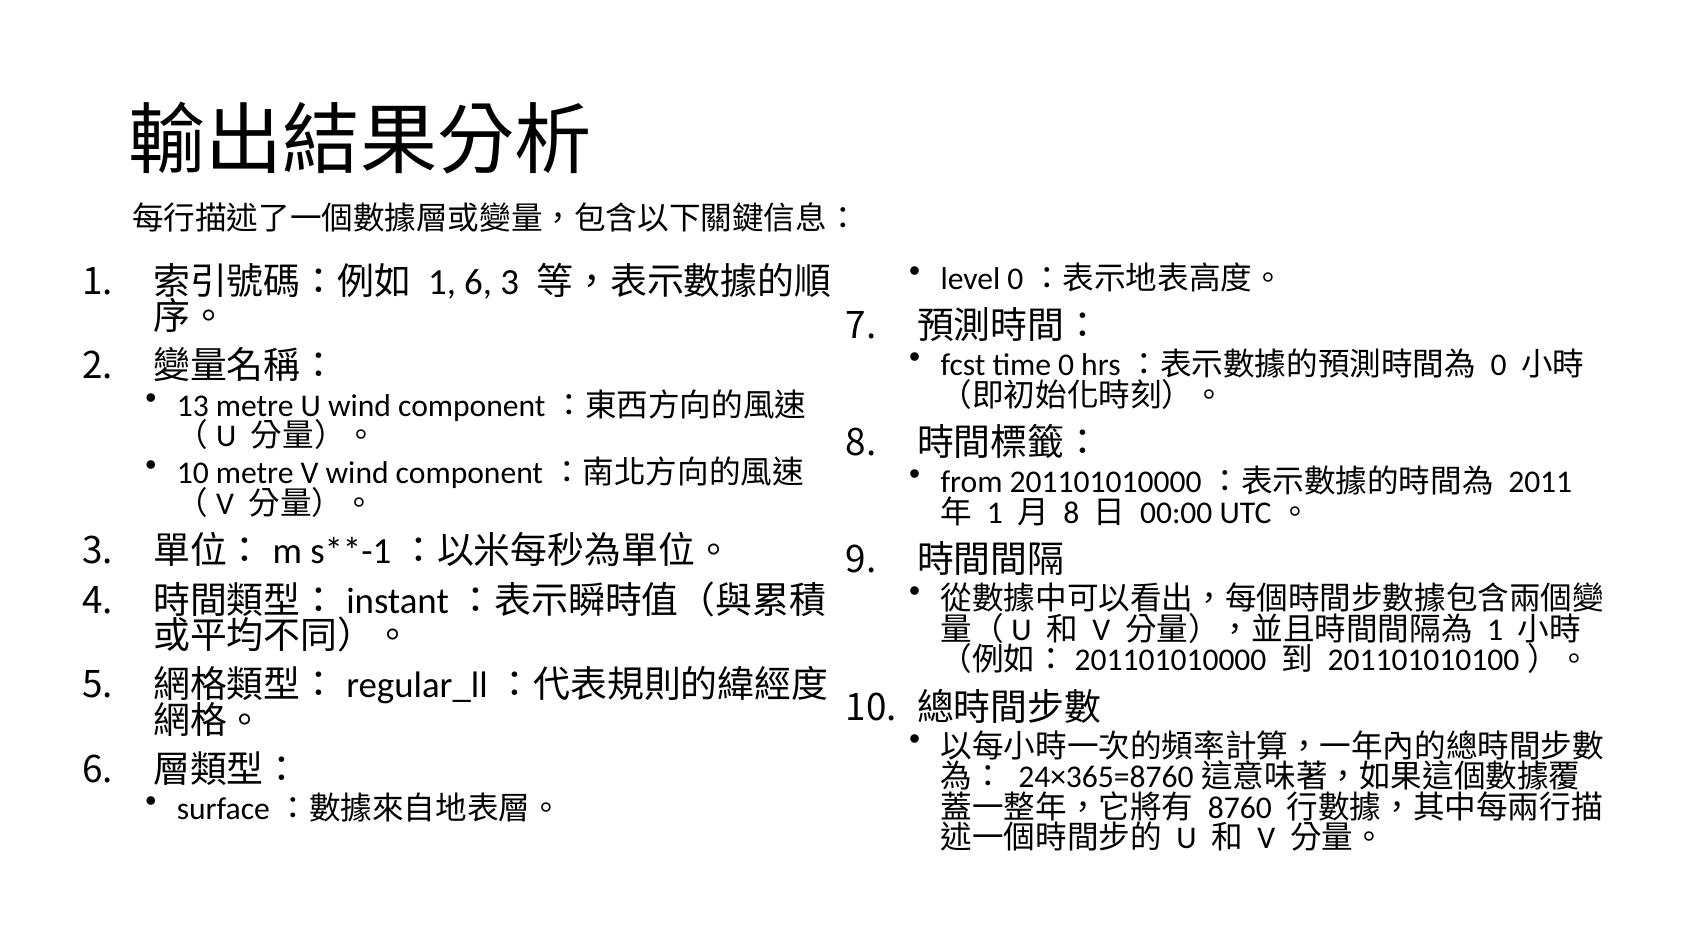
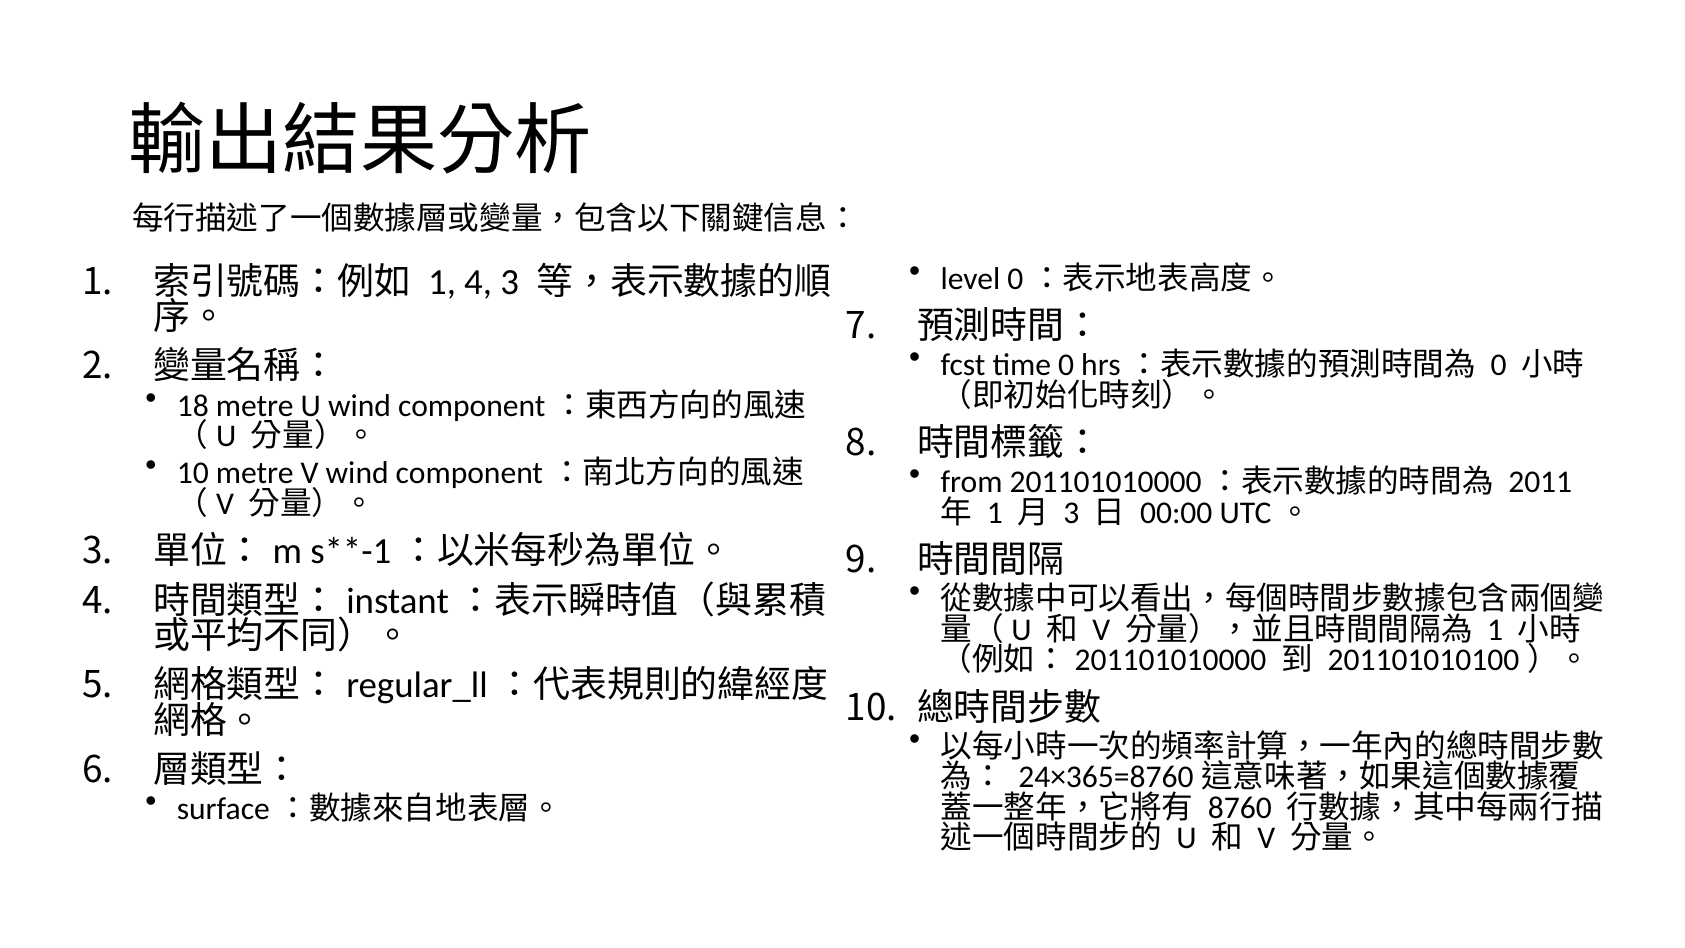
1 6: 6 -> 4 (478, 282)
13: 13 -> 18 (193, 406)
8: 8 -> 3 (1071, 513)
